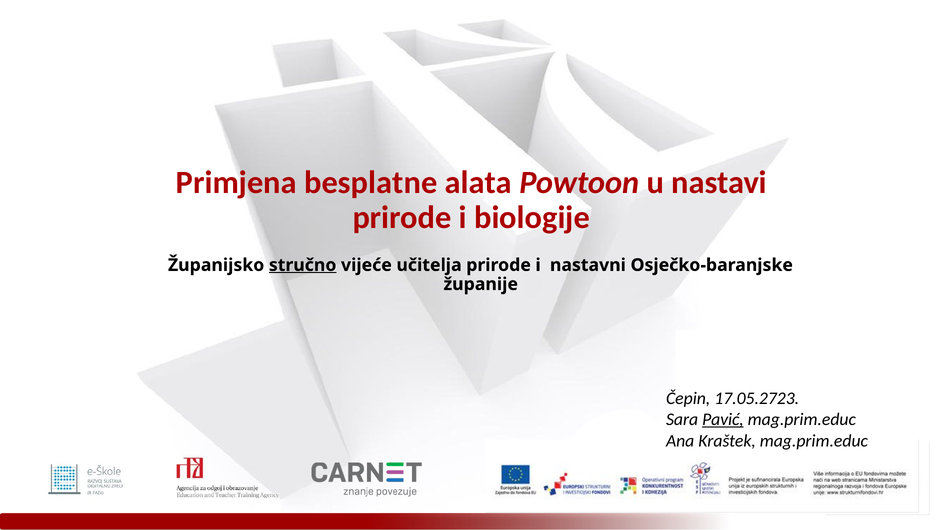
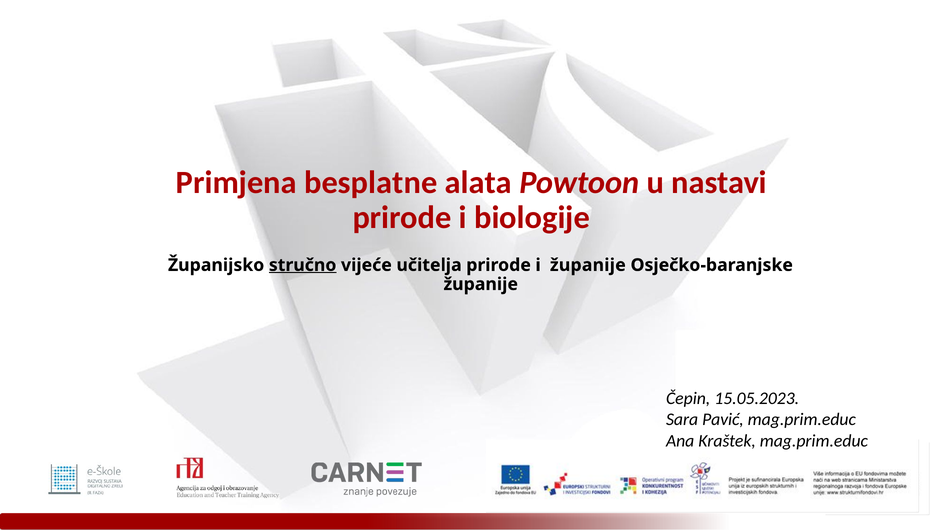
i nastavni: nastavni -> županije (588, 265)
17.05.2723: 17.05.2723 -> 15.05.2023 (757, 399)
Pavić underline: present -> none (723, 420)
